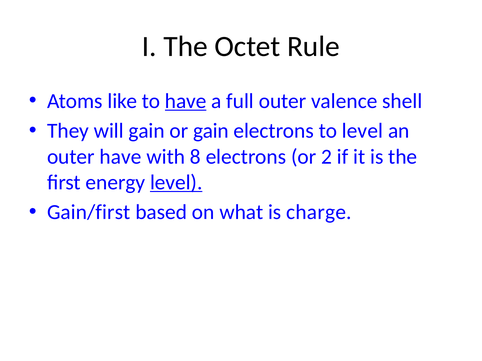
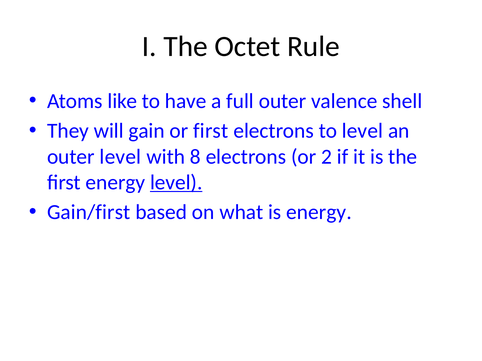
have underline: present -> none (186, 101)
or gain: gain -> first (211, 131)
outer have: have -> level (120, 157)
is charge: charge -> energy (319, 213)
